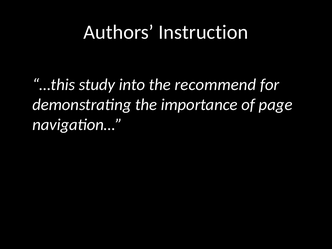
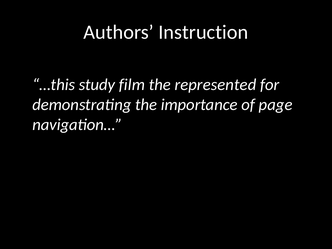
into: into -> film (132, 85)
recommend: recommend -> represented (215, 85)
